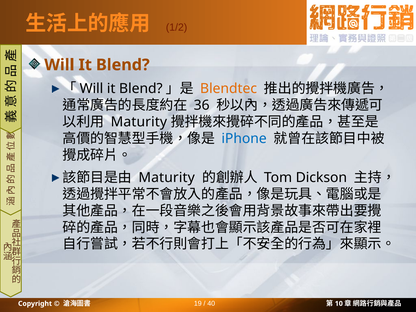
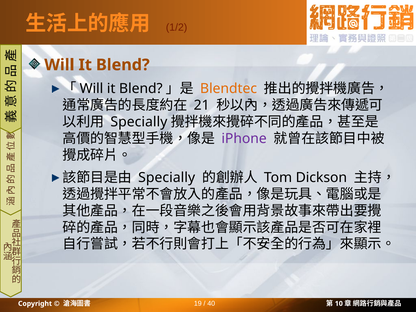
36: 36 -> 21 (202, 105)
Maturity: Maturity -> Specially (139, 122)
iPhone colour: blue -> purple (244, 138)
Maturity: Maturity -> Specially (167, 178)
